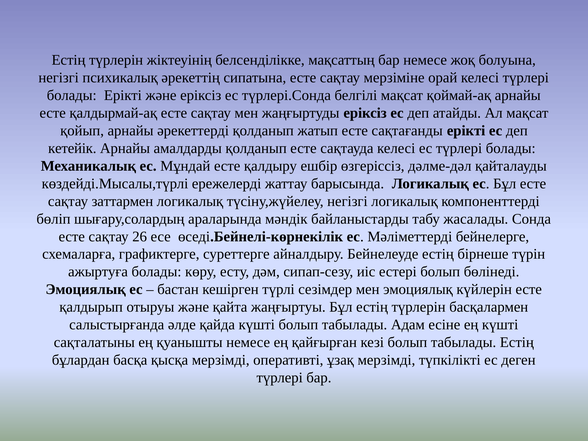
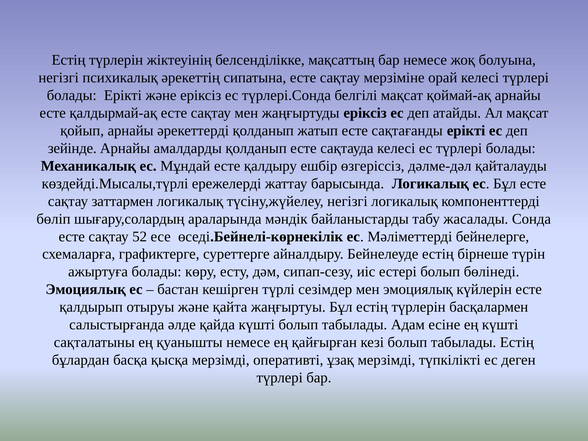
кетейік: кетейік -> зейінде (72, 148)
26: 26 -> 52 (140, 237)
